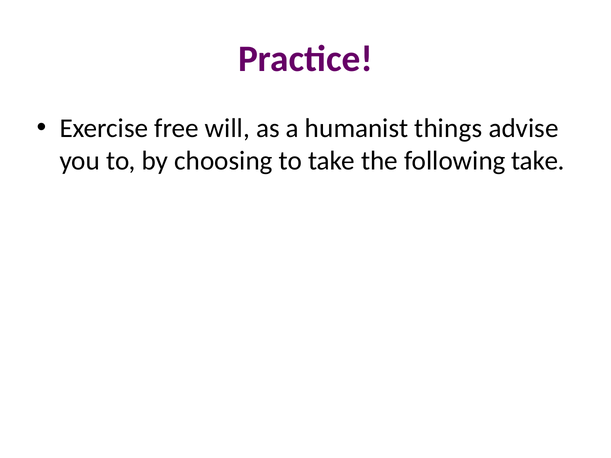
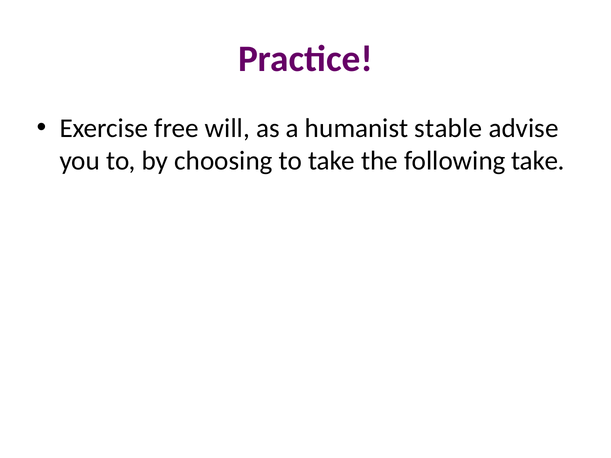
things: things -> stable (448, 128)
